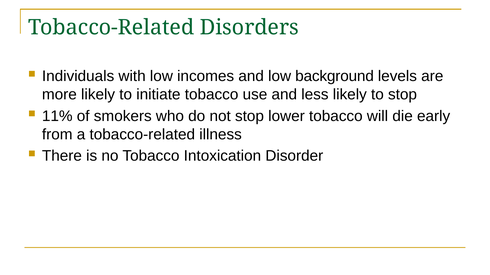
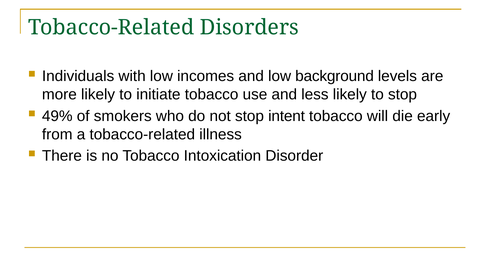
11%: 11% -> 49% (57, 116)
lower: lower -> intent (287, 116)
